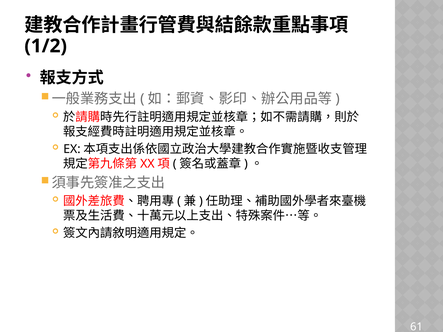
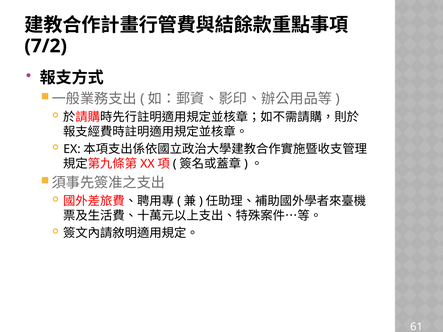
1/2: 1/2 -> 7/2 (46, 46)
